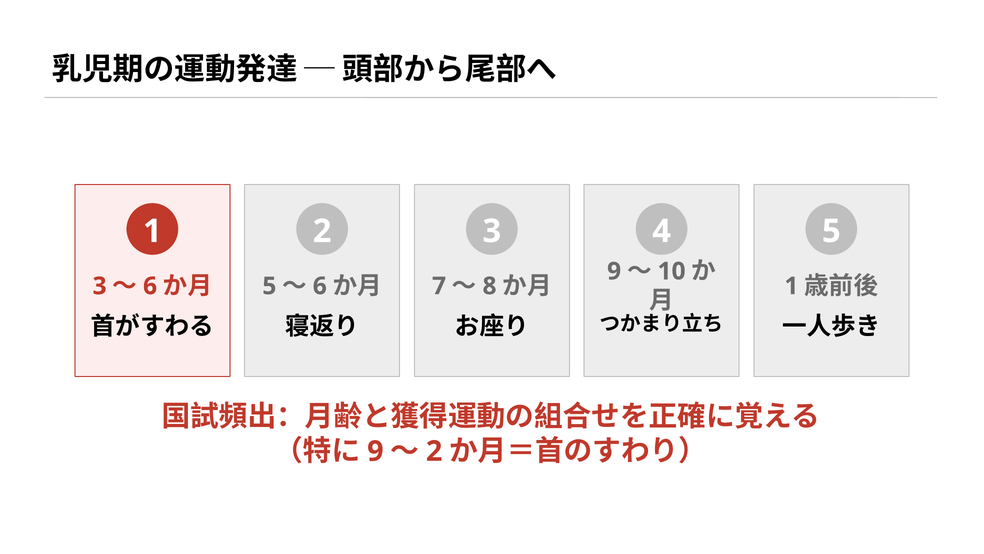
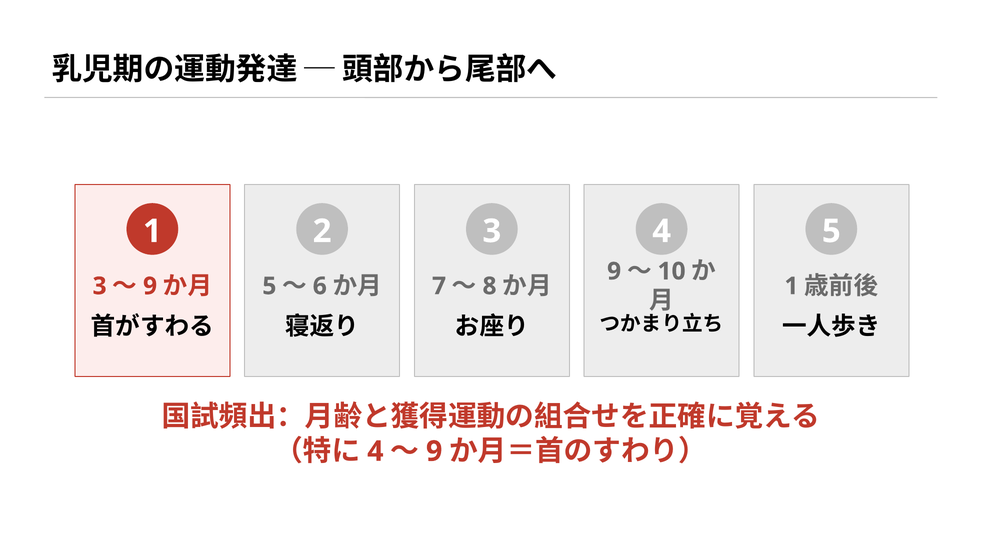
6: 6 -> 9 (150, 286)
9: 9 -> 4 (375, 451)
2: 2 -> 9 (434, 451)
